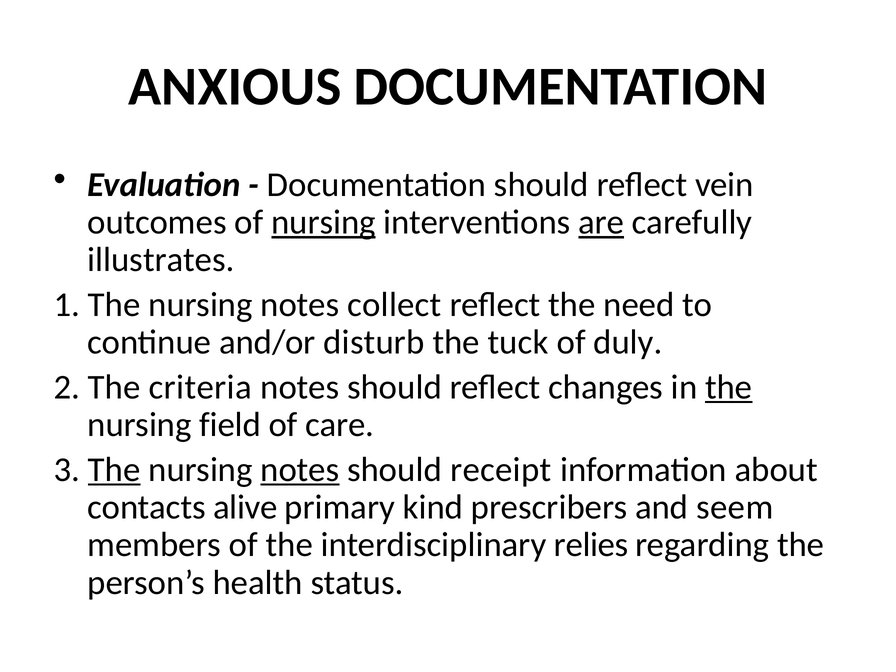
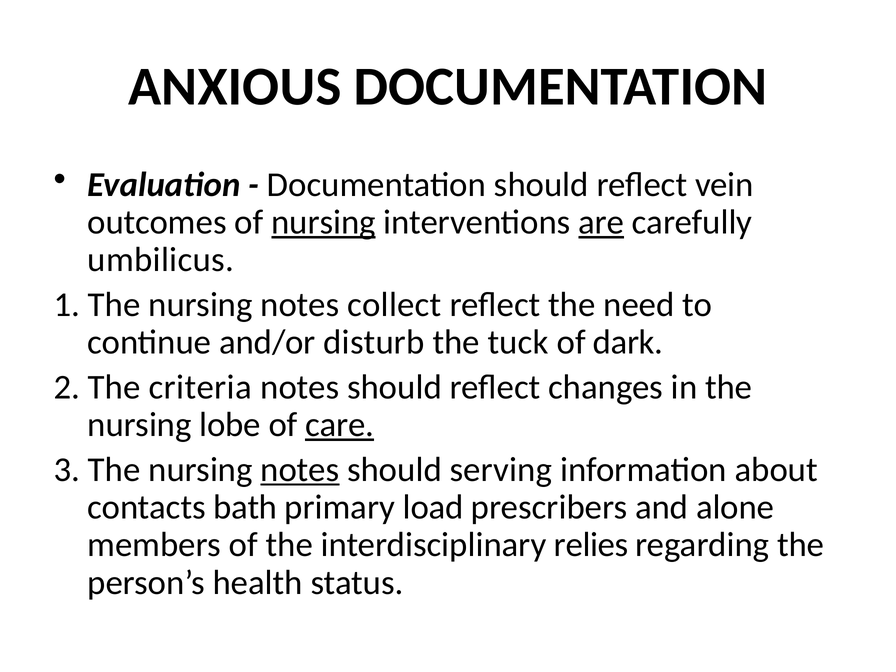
illustrates: illustrates -> umbilicus (161, 260)
duly: duly -> dark (628, 342)
the underline: present -> none (729, 387)
field: field -> lobe (230, 425)
care underline: none -> present (340, 425)
The underline: present -> none (114, 470)
receipt: receipt -> serving (501, 470)
alive: alive -> bath (245, 507)
kind: kind -> load (433, 507)
seem: seem -> alone (735, 507)
